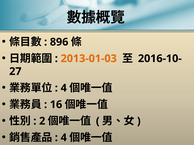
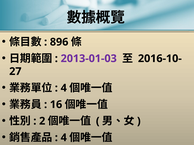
2013-01-03 colour: orange -> purple (89, 59)
